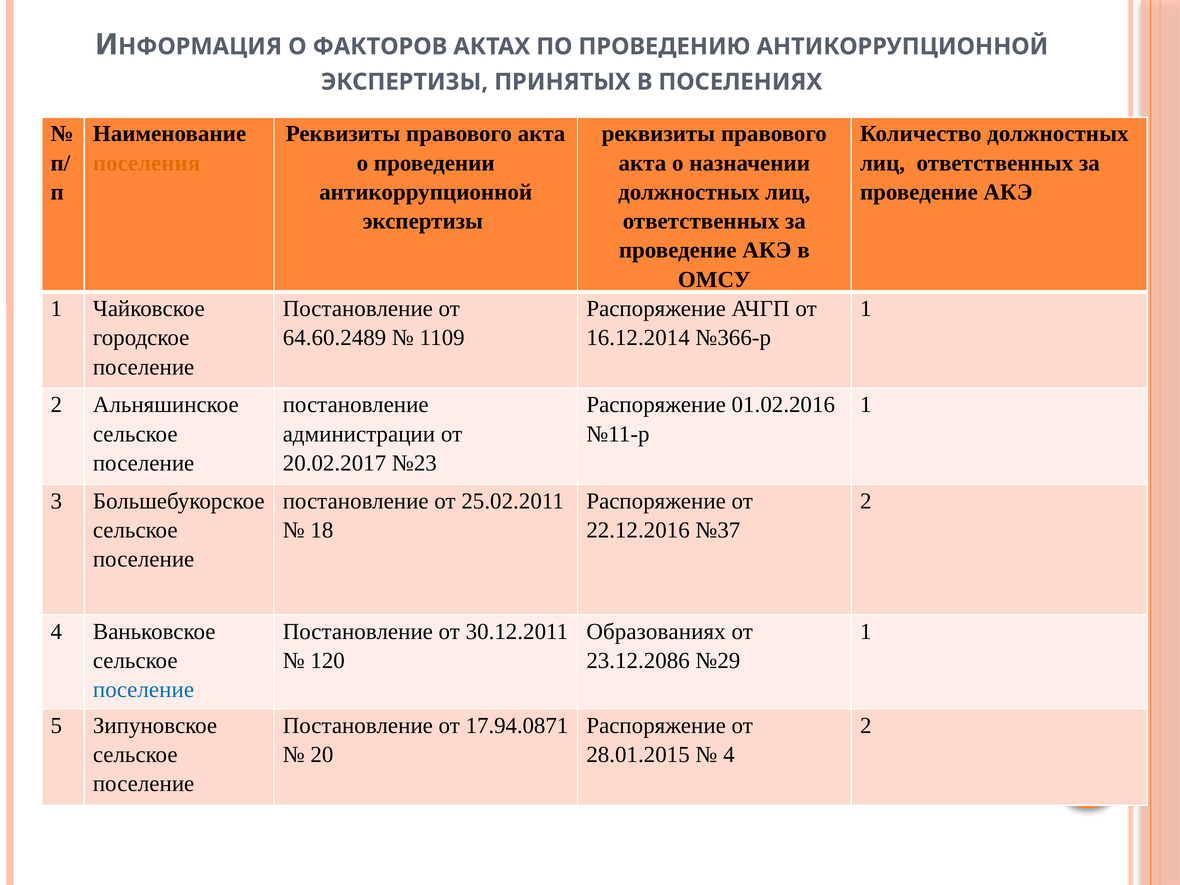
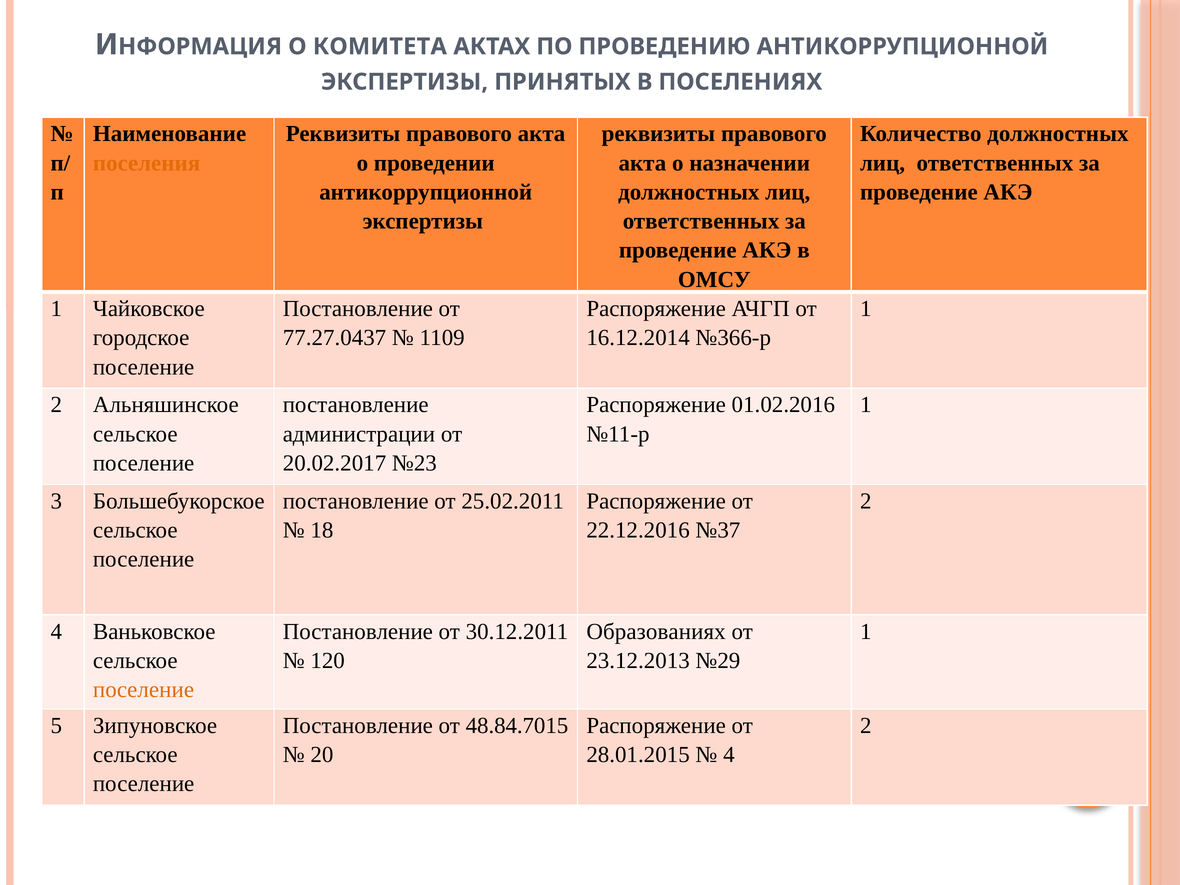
ФАКТОРОВ: ФАКТОРОВ -> КОМИТЕТА (380, 46)
64.60.2489: 64.60.2489 -> 77.27.0437 (335, 338)
23.12.2086: 23.12.2086 -> 23.12.2013 (638, 661)
поселение colour: blue -> orange (144, 690)
17.94.0871: 17.94.0871 -> 48.84.7015 (517, 726)
